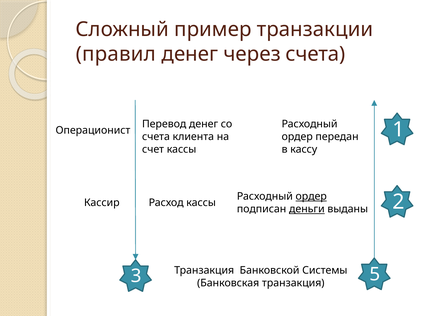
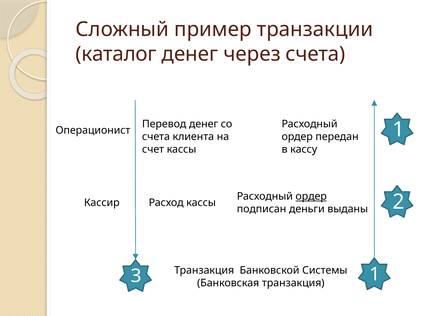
правил: правил -> каталог (116, 54)
деньги underline: present -> none (307, 209)
транзакция 5: 5 -> 1 (375, 275)
